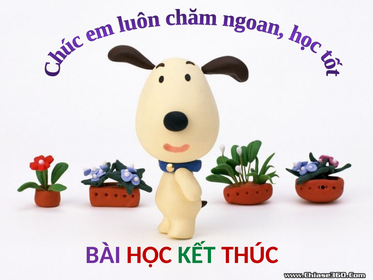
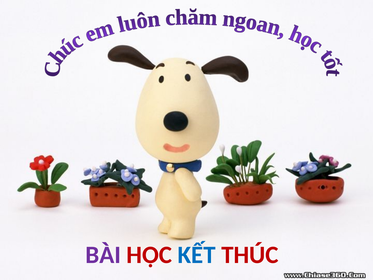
KẾT colour: green -> blue (197, 255)
